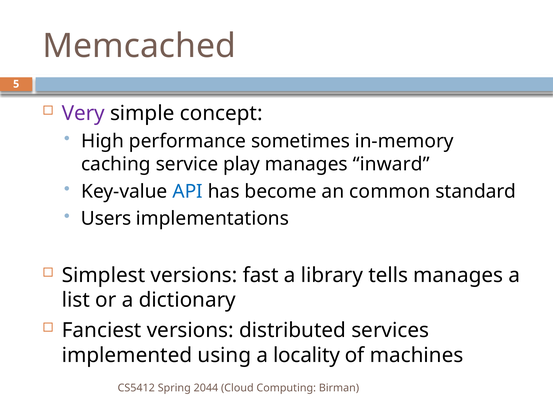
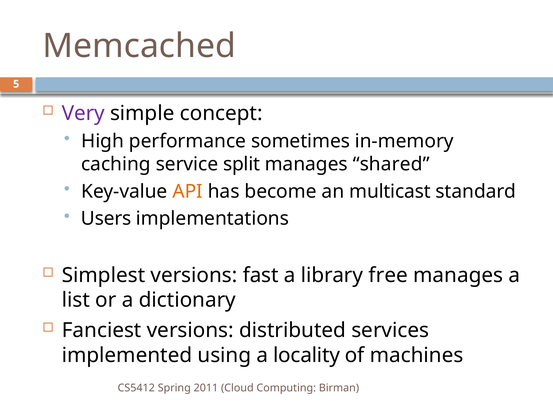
play: play -> split (242, 165)
inward: inward -> shared (391, 165)
API colour: blue -> orange (188, 192)
common: common -> multicast (390, 192)
tells: tells -> free (388, 276)
2044: 2044 -> 2011 (206, 389)
